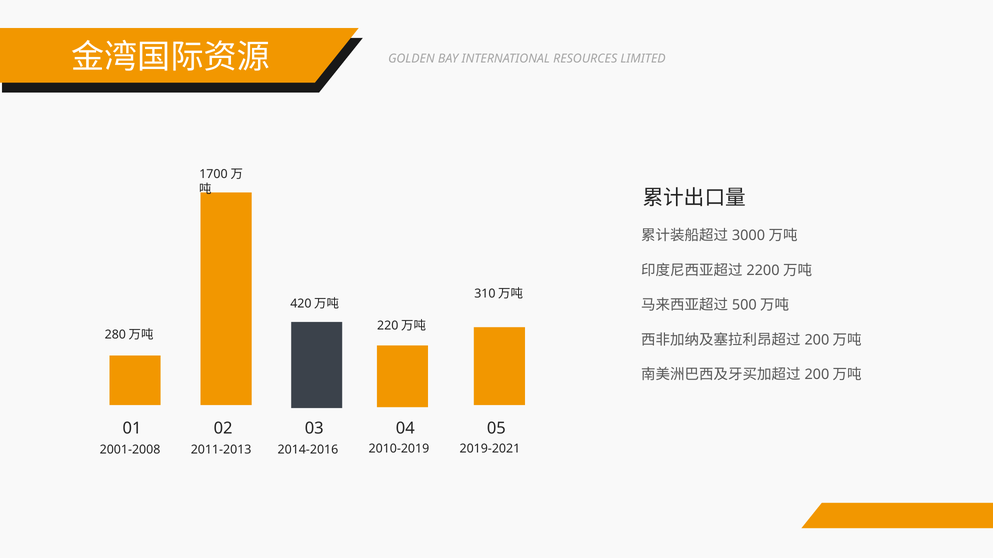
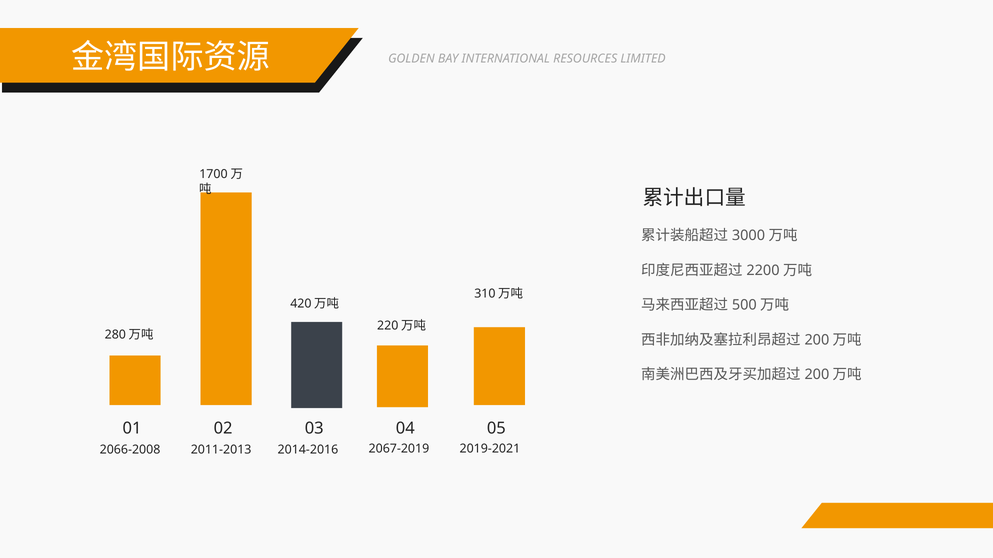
2001-2008: 2001-2008 -> 2066-2008 (130, 450)
2010-2019: 2010-2019 -> 2067-2019 (399, 449)
